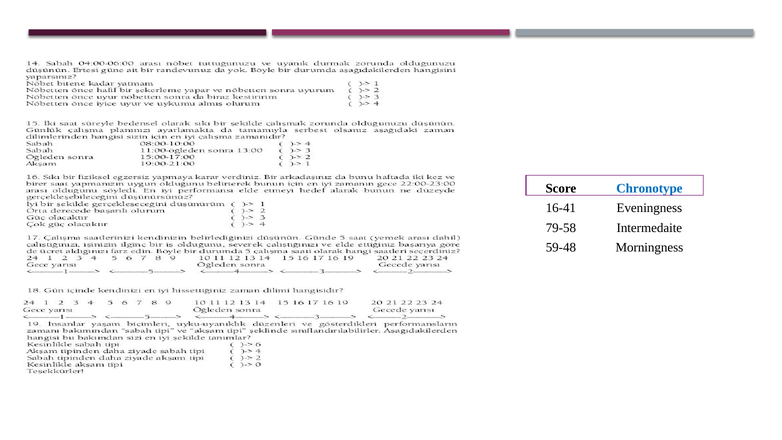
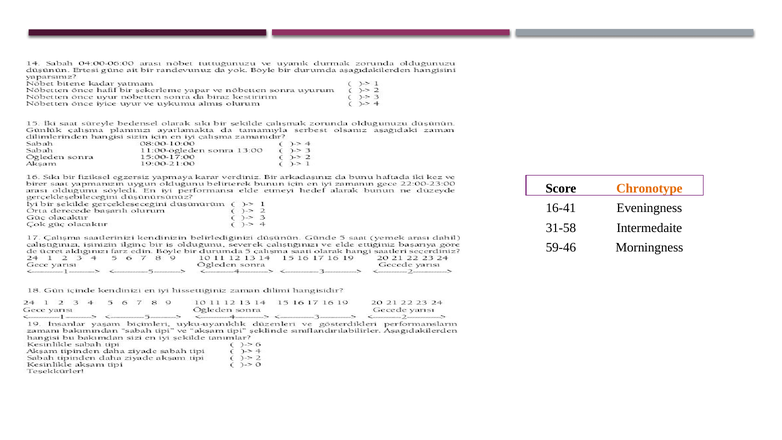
Chronotype colour: blue -> orange (649, 188)
79-58: 79-58 -> 31-58 (561, 228)
59-48: 59-48 -> 59-46 (561, 247)
